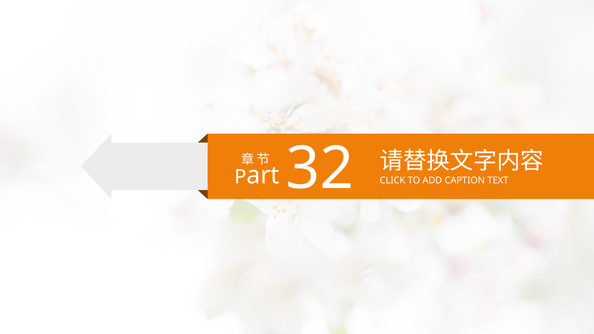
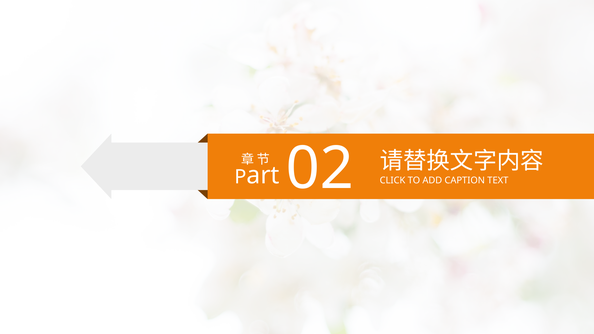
32: 32 -> 02 (320, 169)
